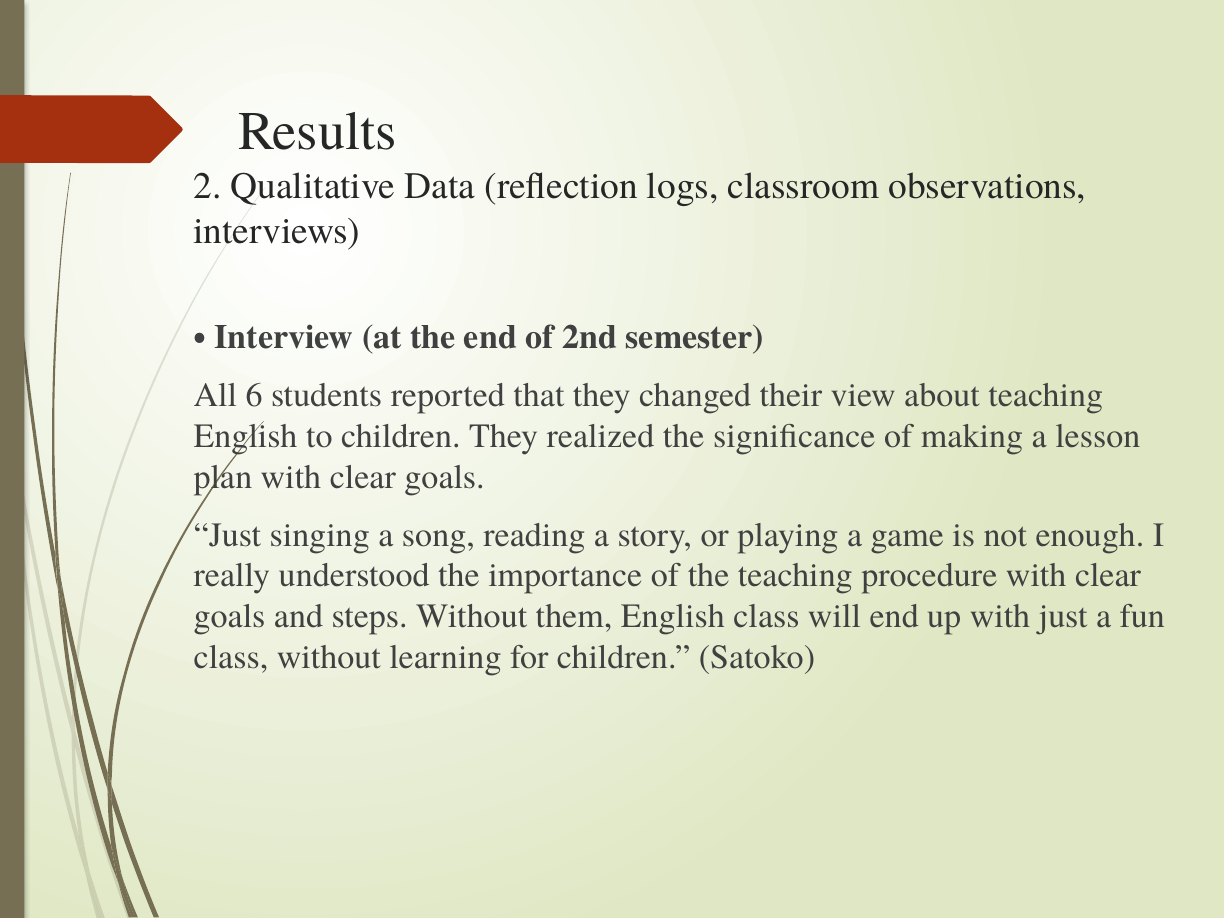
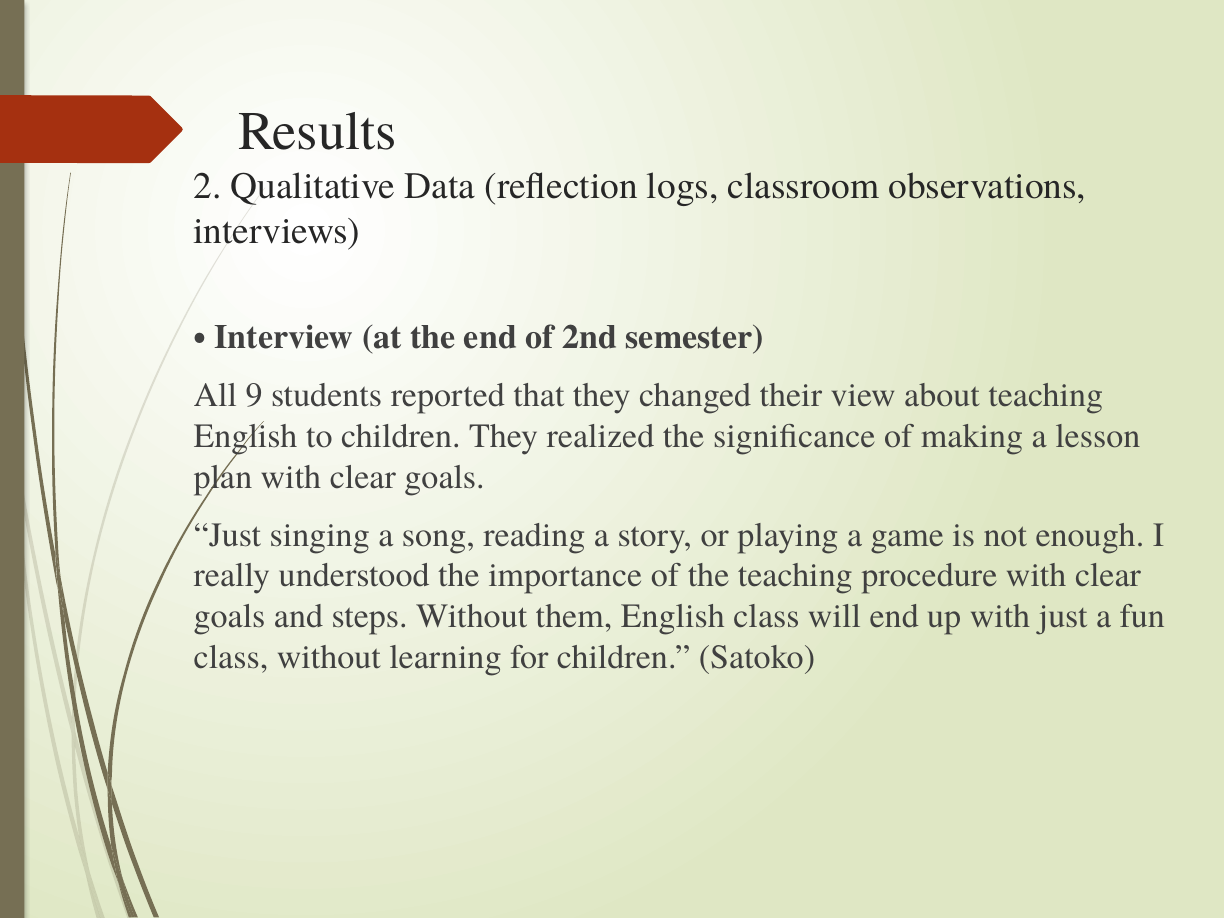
6: 6 -> 9 (254, 395)
